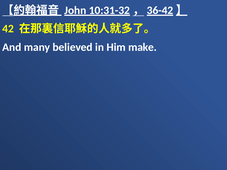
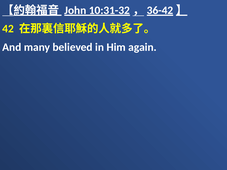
make: make -> again (142, 47)
